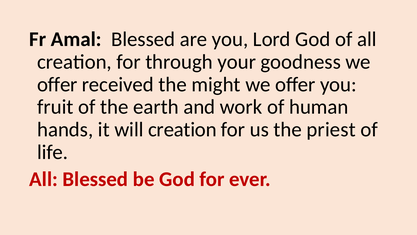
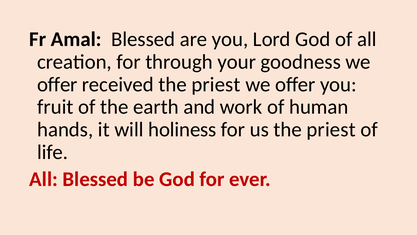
received the might: might -> priest (216, 84)
will creation: creation -> holiness (182, 129)
